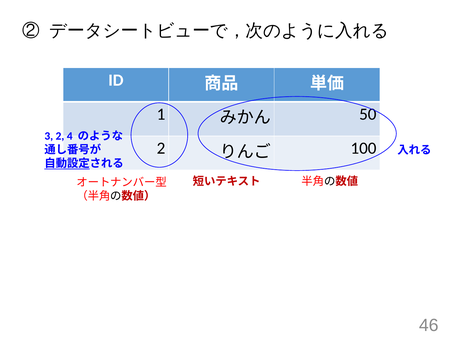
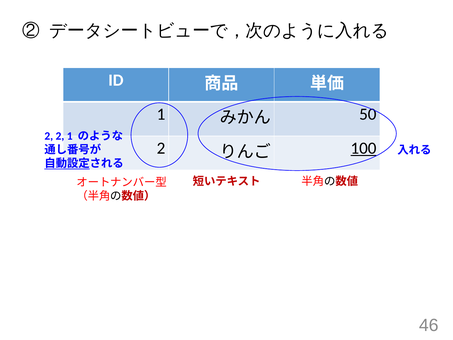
3: 3 -> 2 (49, 136)
2 4: 4 -> 1 (70, 136)
100 underline: none -> present (363, 148)
